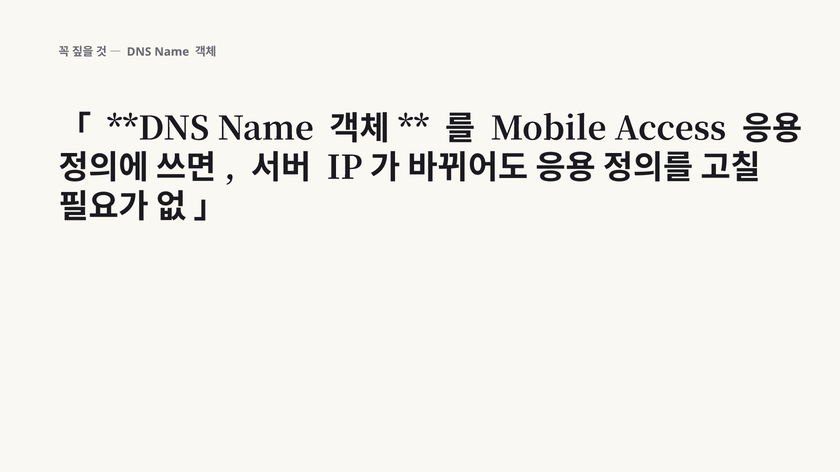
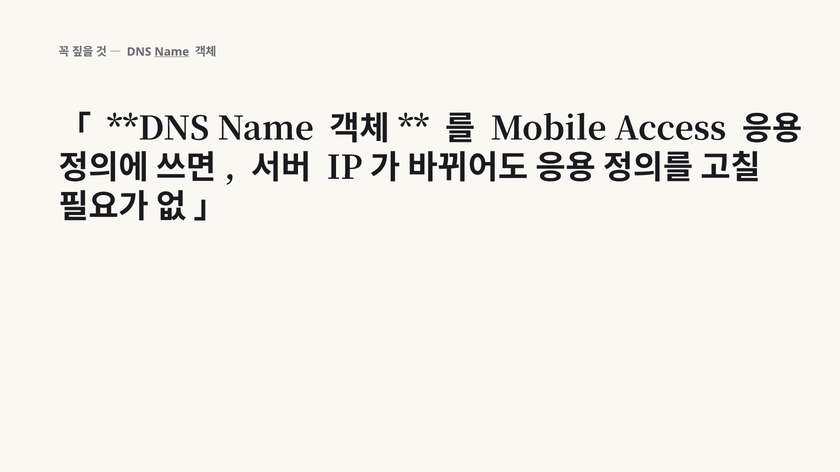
Name underline: none -> present (172, 52)
